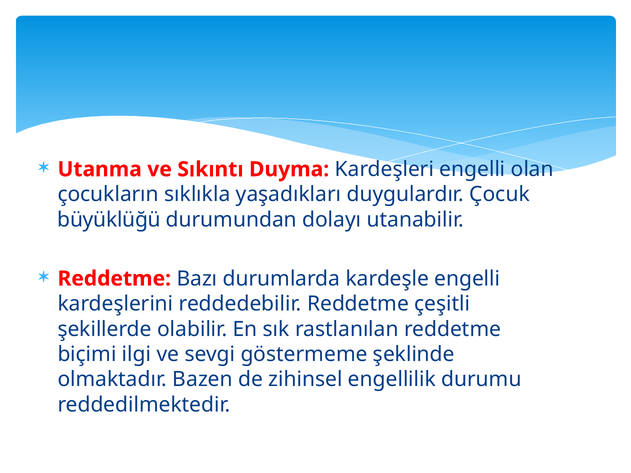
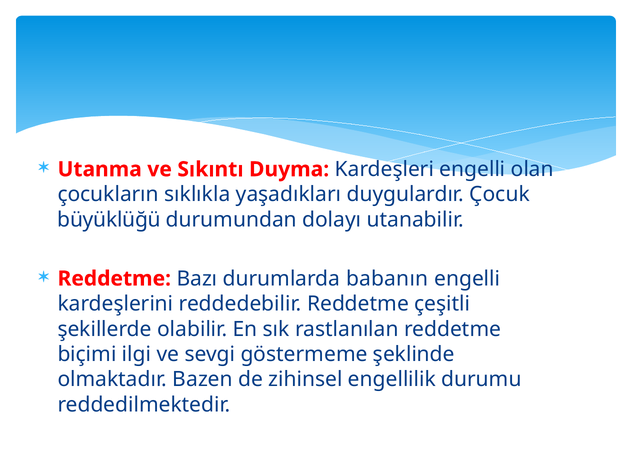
kardeşle: kardeşle -> babanın (387, 279)
